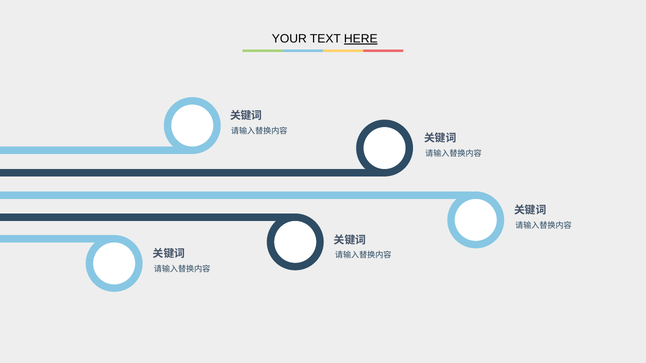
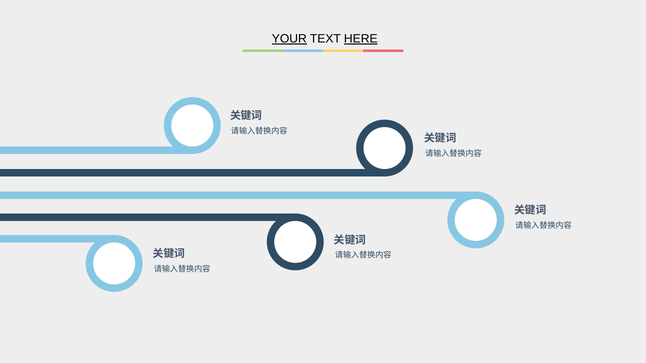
YOUR underline: none -> present (289, 39)
